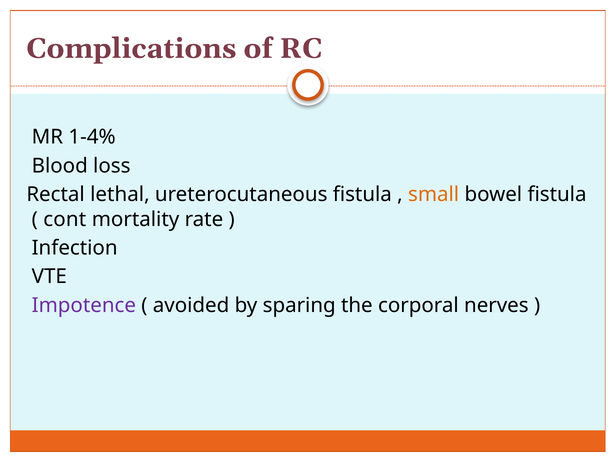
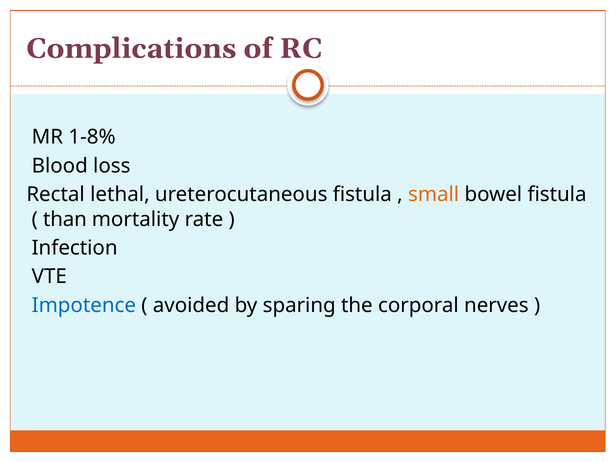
1-4%: 1-4% -> 1-8% (92, 137)
cont: cont -> than (65, 219)
Impotence colour: purple -> blue (84, 305)
